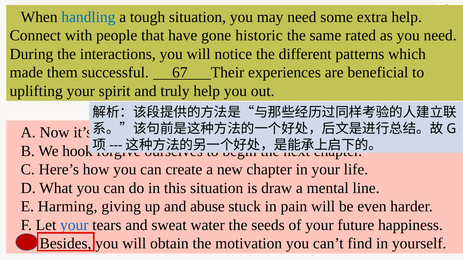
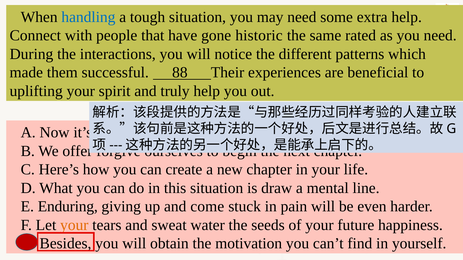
67: 67 -> 88 (180, 73)
hook: hook -> offer (77, 151)
Harming: Harming -> Enduring (68, 207)
abuse: abuse -> come (207, 207)
your colour: blue -> orange (74, 225)
